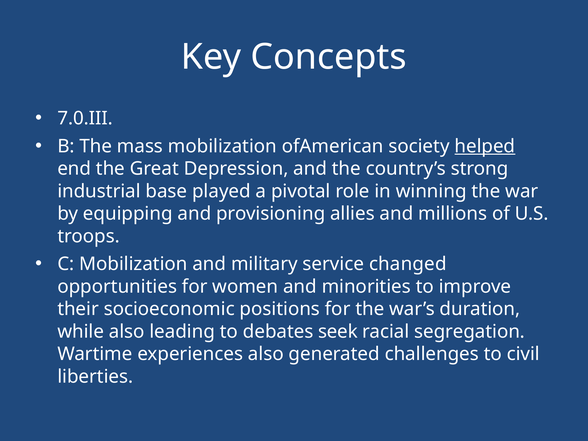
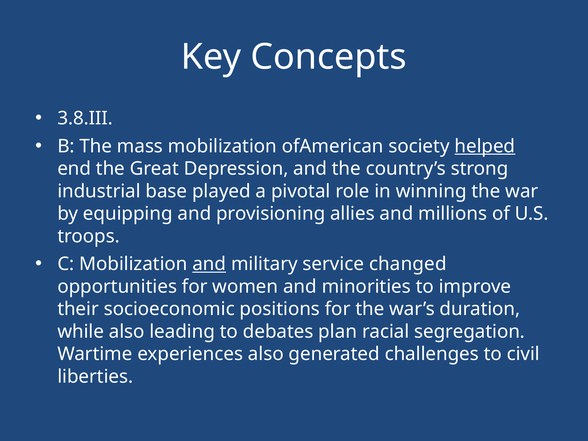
7.0.III: 7.0.III -> 3.8.III (85, 118)
and underline: none -> present (209, 264)
seek: seek -> plan (338, 332)
